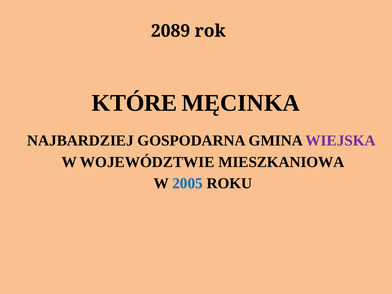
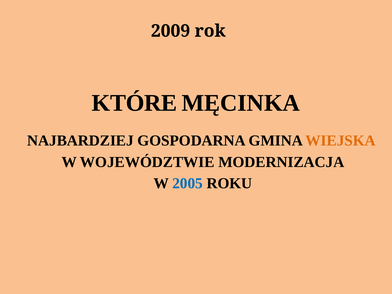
2089: 2089 -> 2009 (171, 31)
WIEJSKA colour: purple -> orange (341, 141)
MIESZKANIOWA: MIESZKANIOWA -> MODERNIZACJA (281, 162)
